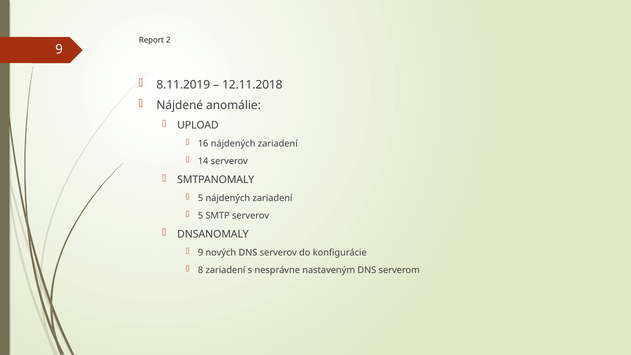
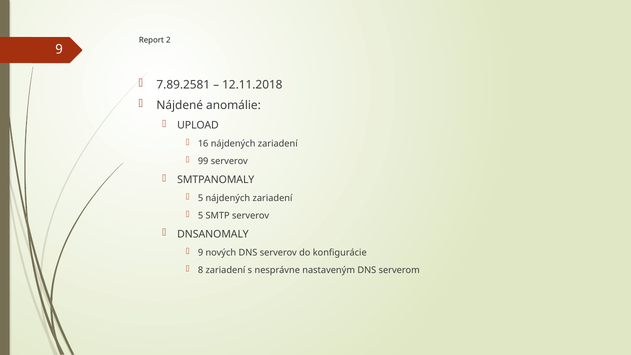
8.11.2019: 8.11.2019 -> 7.89.2581 (183, 85)
14: 14 -> 99 (203, 161)
